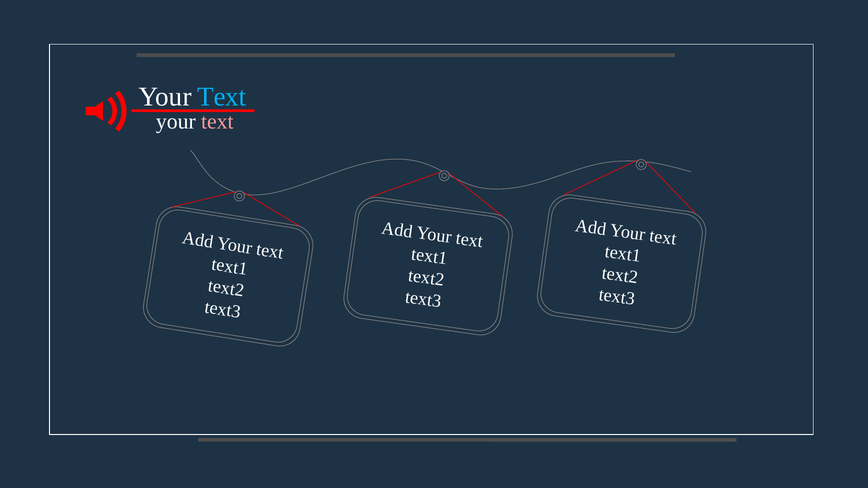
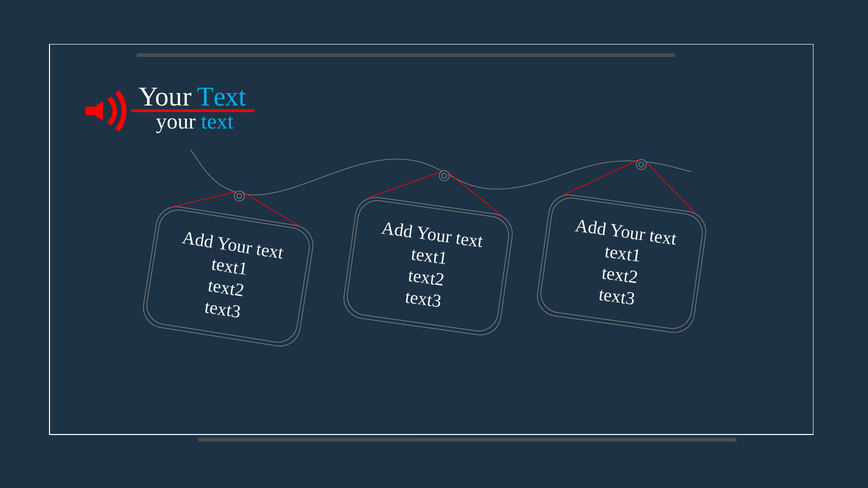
text colour: pink -> light blue (217, 122)
